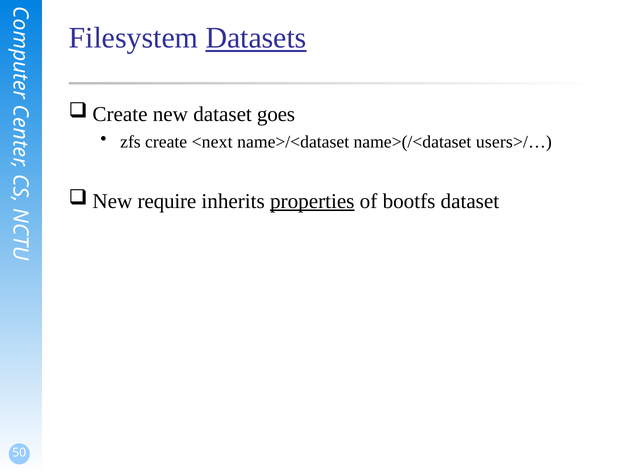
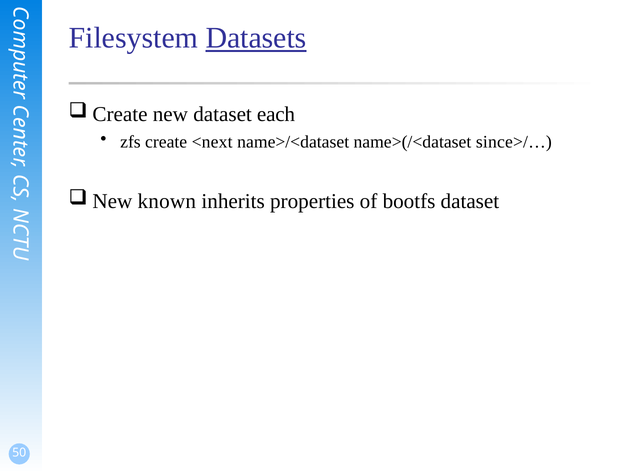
goes: goes -> each (276, 115)
users>/…: users>/… -> since>/… (514, 142)
require: require -> known (167, 201)
properties underline: present -> none (312, 201)
